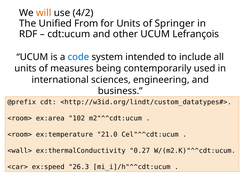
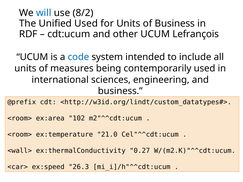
will colour: orange -> blue (44, 13)
4/2: 4/2 -> 8/2 (83, 13)
Unified From: From -> Used (86, 23)
of Springer: Springer -> Business (175, 23)
